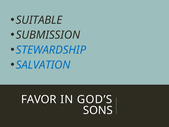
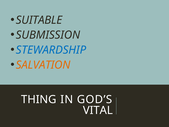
SALVATION colour: blue -> orange (43, 65)
FAVOR: FAVOR -> THING (39, 99)
SONS: SONS -> VITAL (98, 110)
